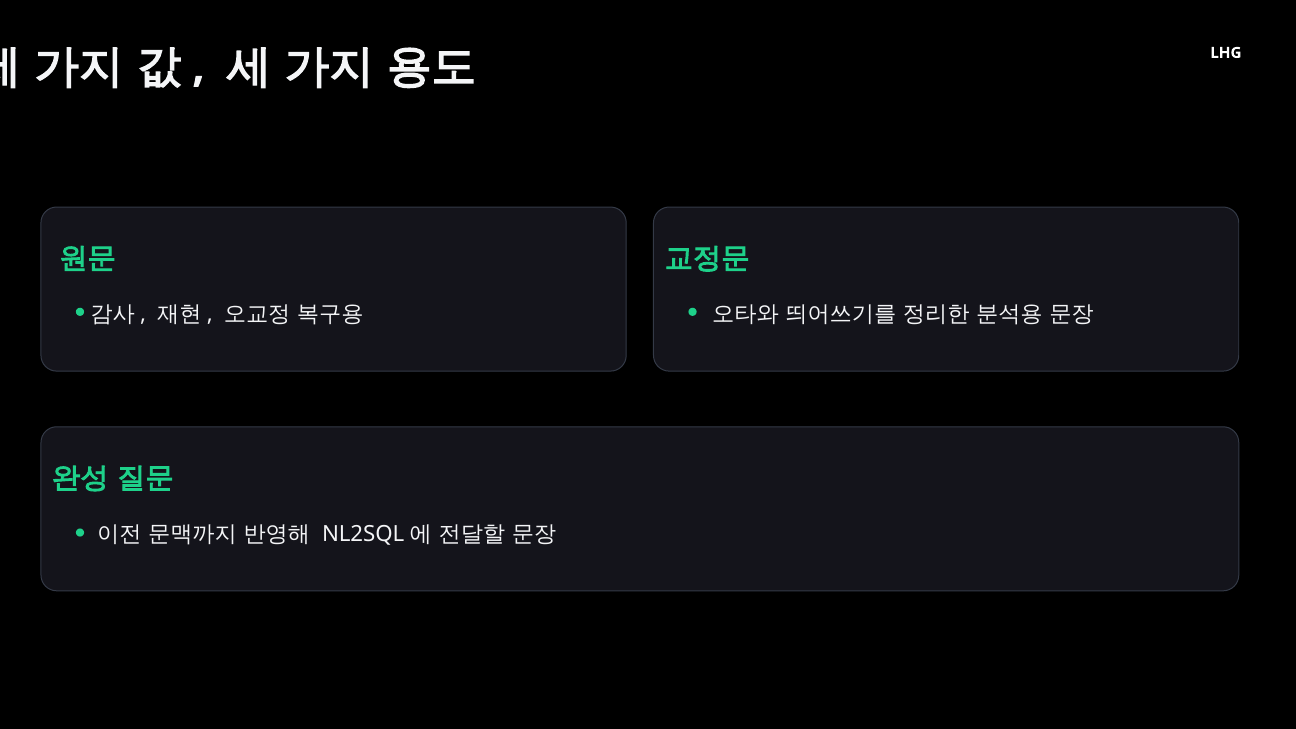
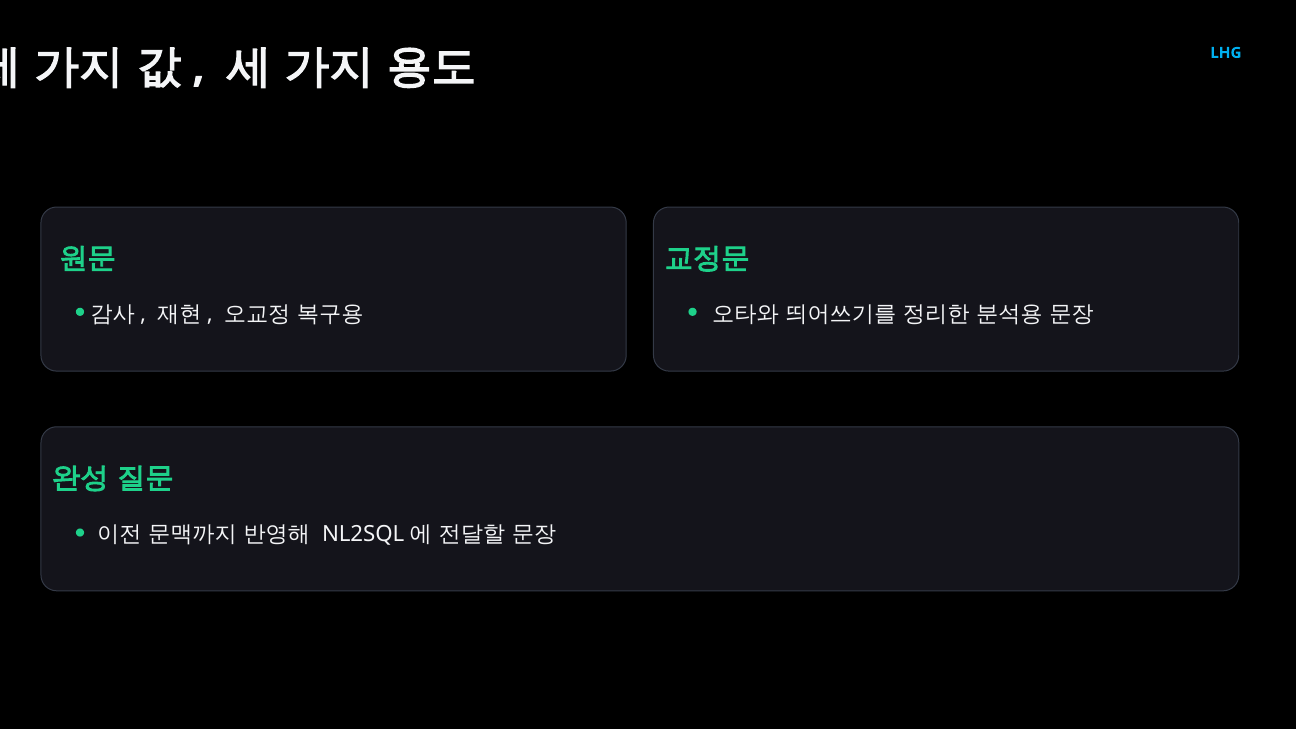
LHG colour: white -> light blue (1226, 53)
